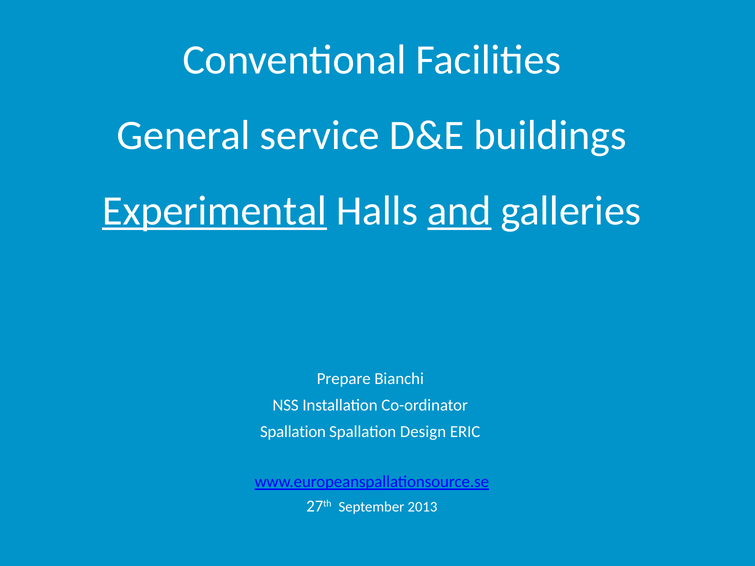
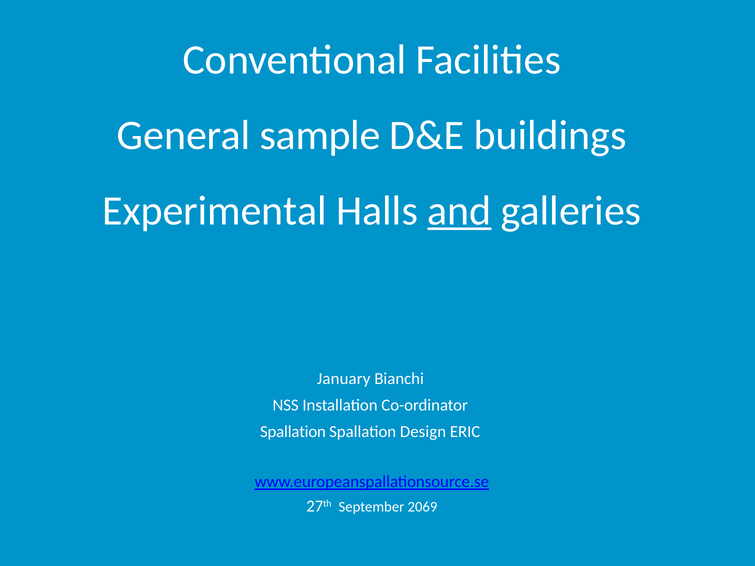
service: service -> sample (320, 135)
Experimental underline: present -> none (215, 211)
Prepare: Prepare -> January (344, 379)
2013: 2013 -> 2069 (422, 507)
